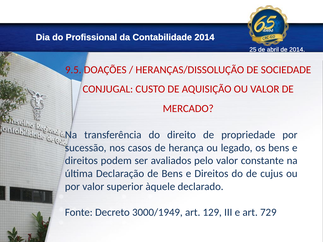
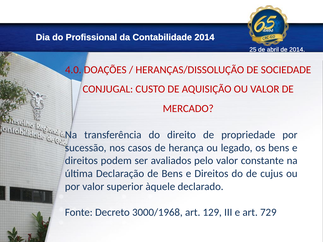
9.5: 9.5 -> 4.0 (73, 70)
3000/1949: 3000/1949 -> 3000/1968 (157, 213)
